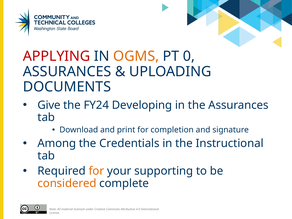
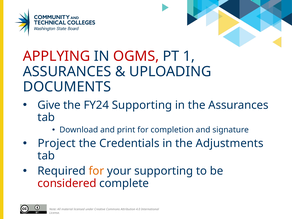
OGMS colour: orange -> red (136, 56)
0: 0 -> 1 (189, 56)
FY24 Developing: Developing -> Supporting (142, 105)
Among: Among -> Project (57, 143)
Instructional: Instructional -> Adjustments (230, 143)
considered colour: orange -> red (67, 183)
